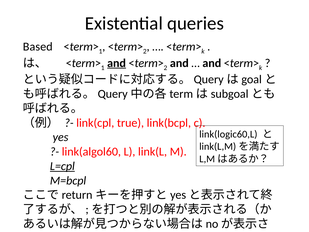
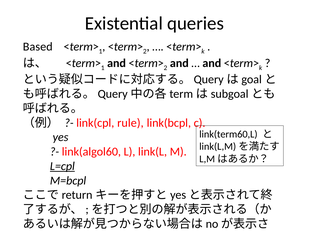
and underline: present -> none (117, 63)
true: true -> rule (130, 123)
link(logic60,L: link(logic60,L -> link(term60,L (228, 134)
